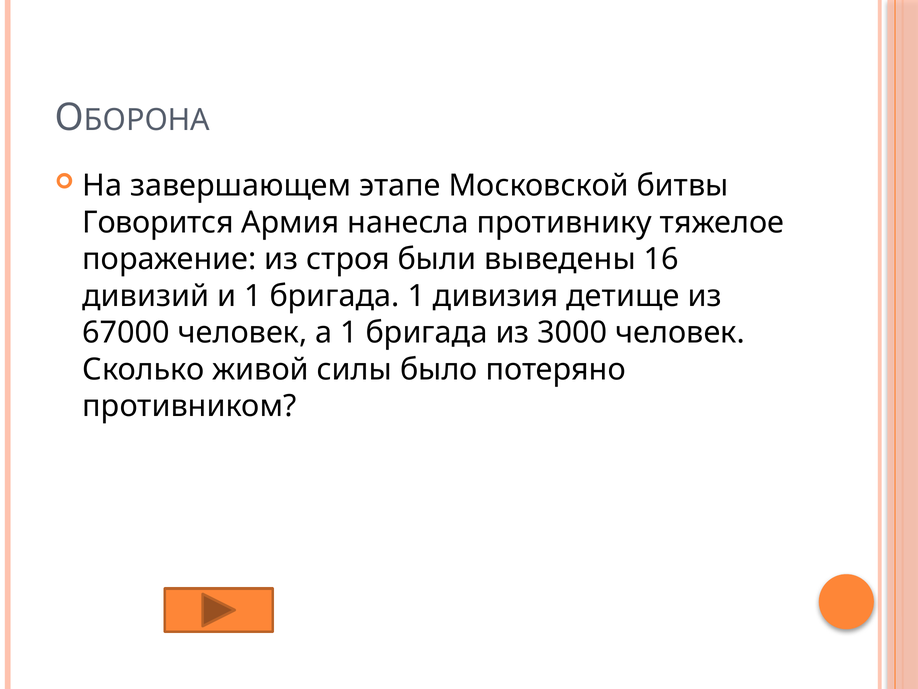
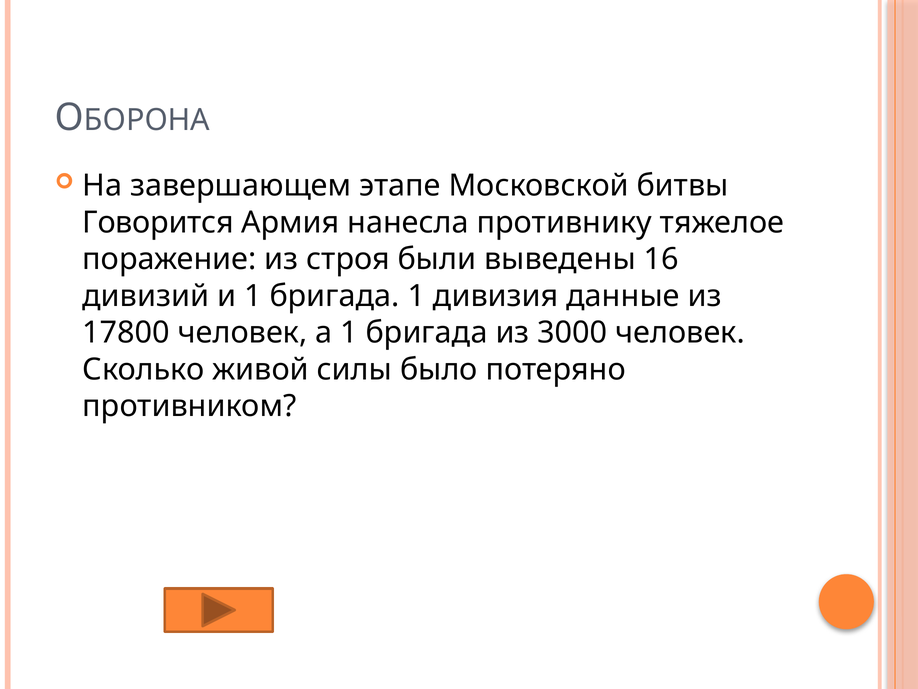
детище: детище -> данные (623, 296)
67000: 67000 -> 17800 (126, 333)
